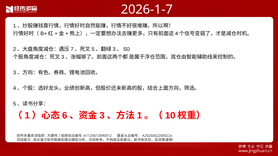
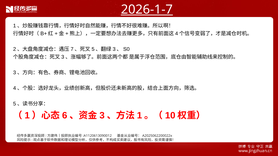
2026-1-7 underline: none -> present (147, 10)
